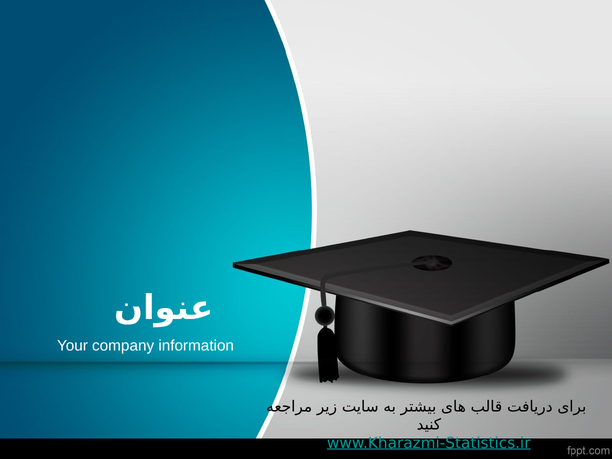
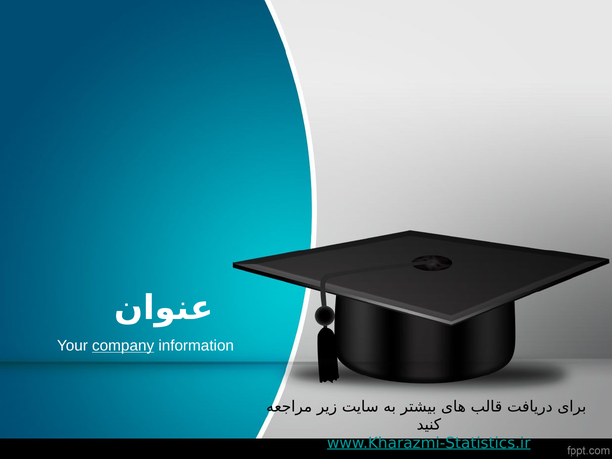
company underline: none -> present (123, 346)
